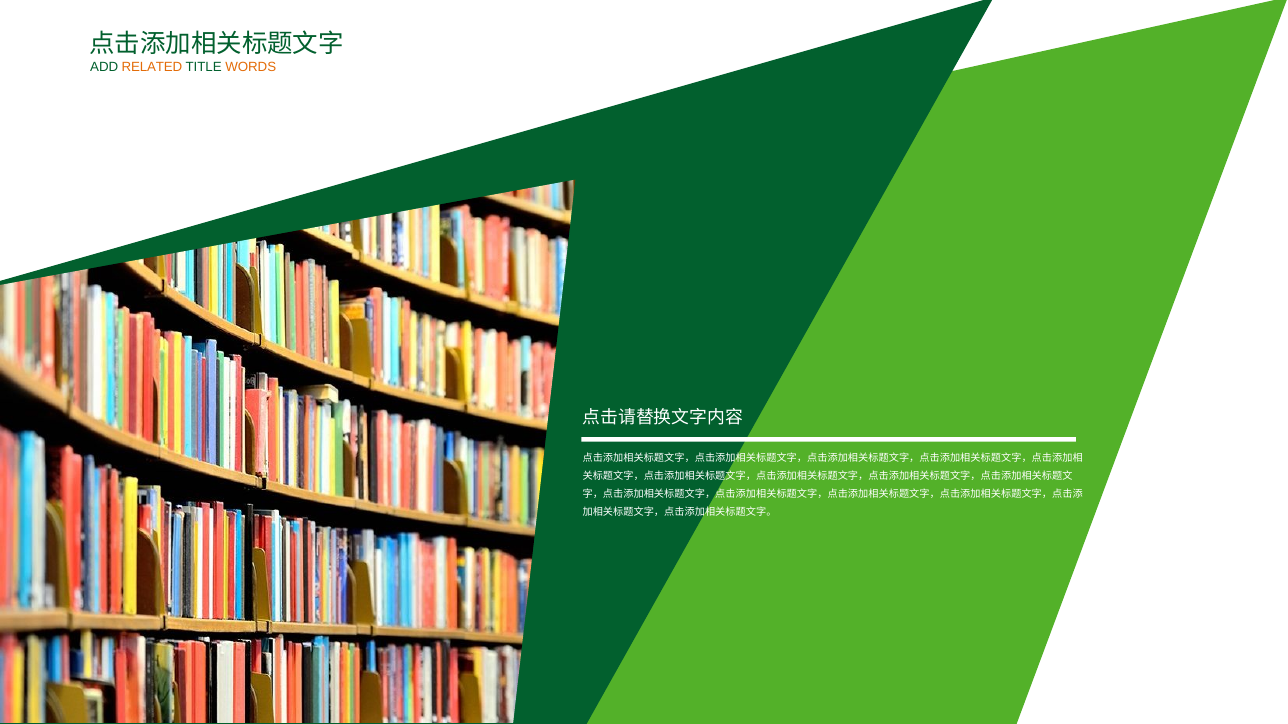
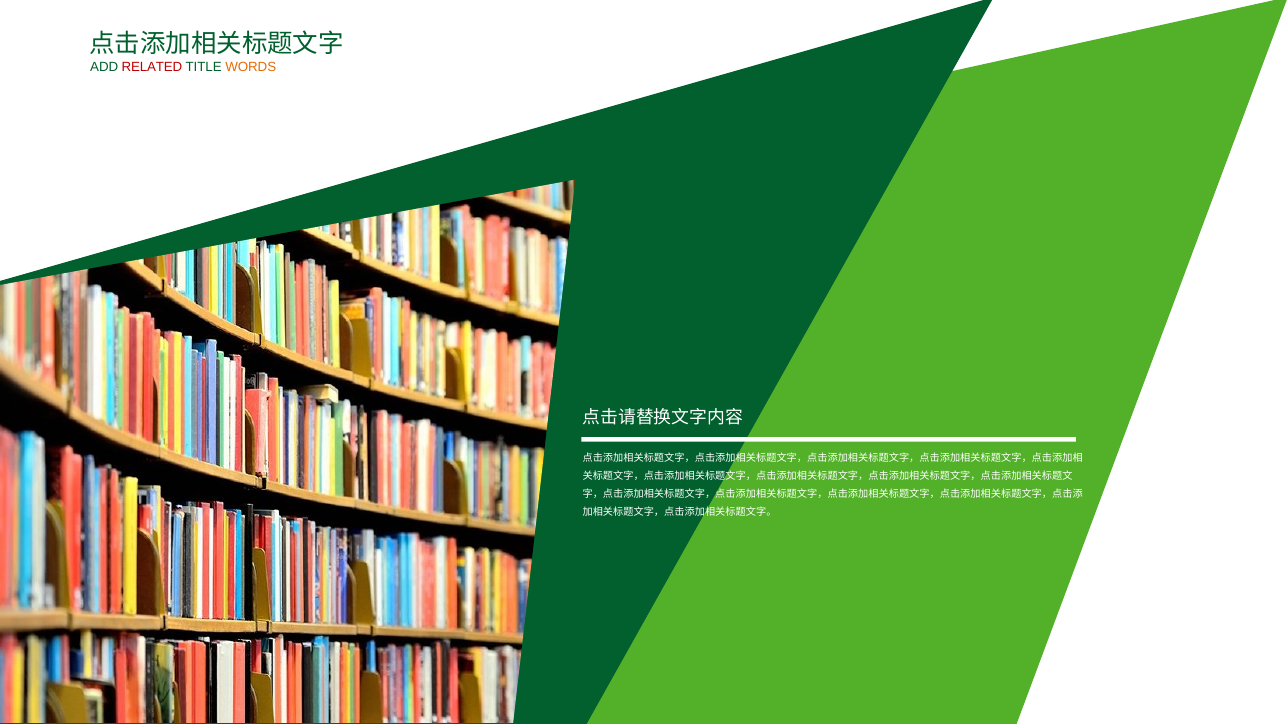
RELATED colour: orange -> red (152, 68)
